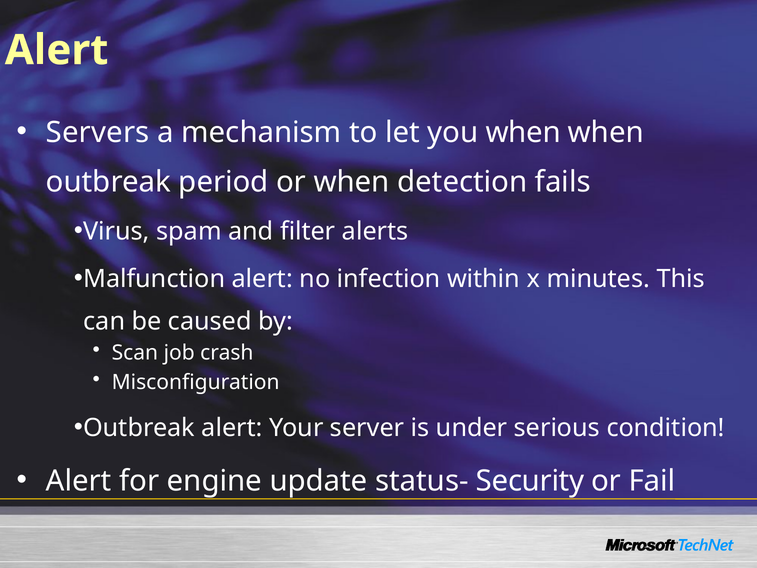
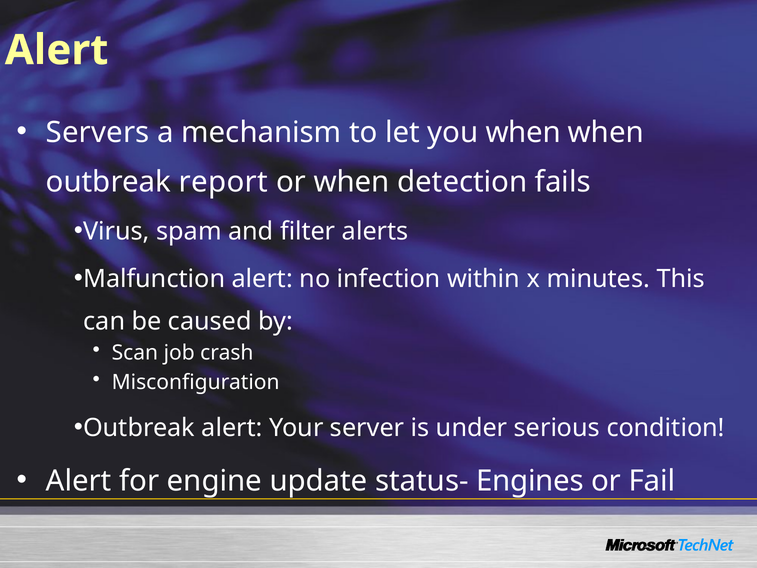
period: period -> report (223, 182)
Security: Security -> Engines (530, 481)
